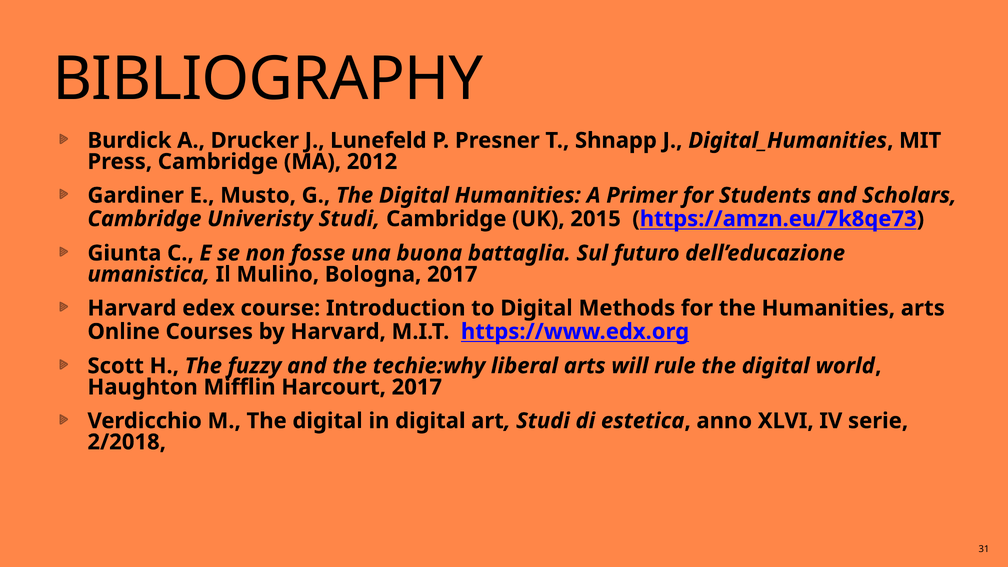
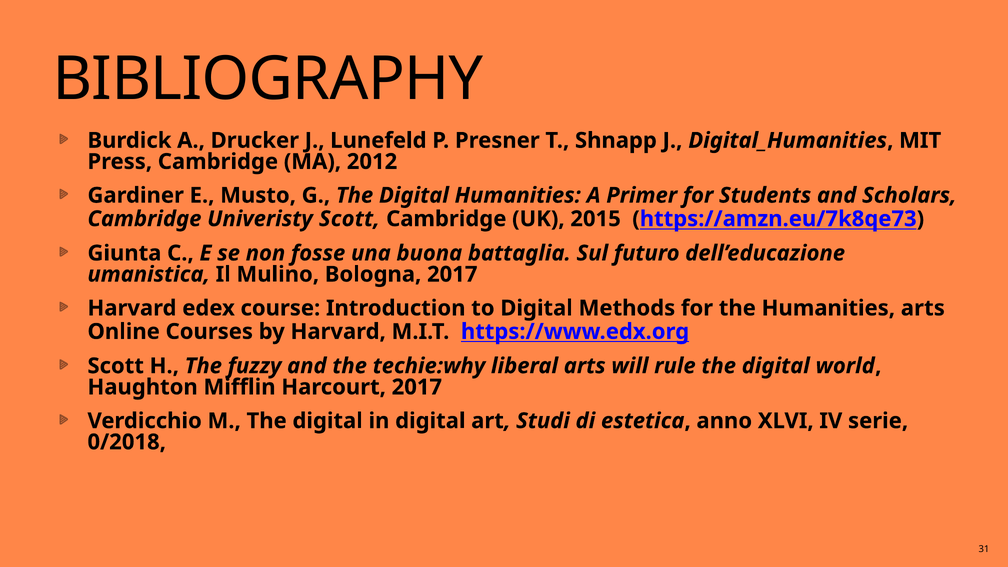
Univeristy Studi: Studi -> Scott (349, 219)
2/2018: 2/2018 -> 0/2018 (127, 442)
